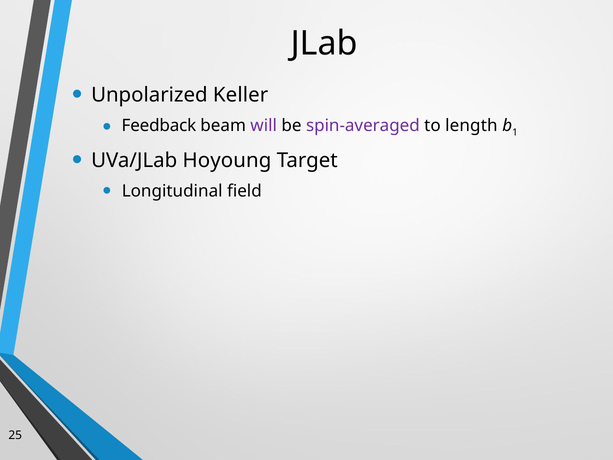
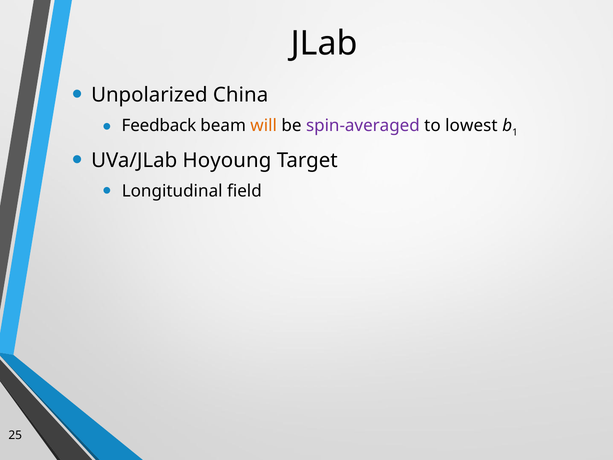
Keller: Keller -> China (241, 95)
will colour: purple -> orange (264, 126)
length: length -> lowest (471, 126)
